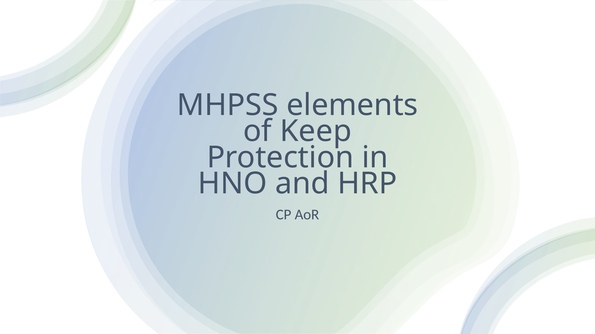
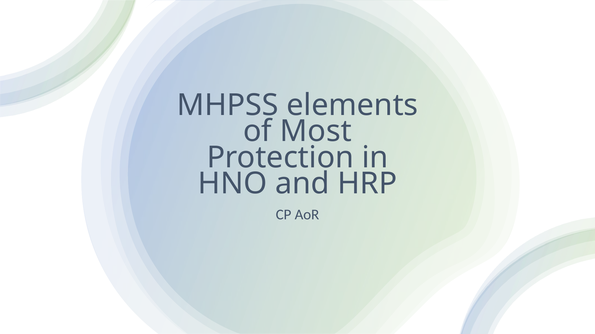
Keep: Keep -> Most (316, 131)
